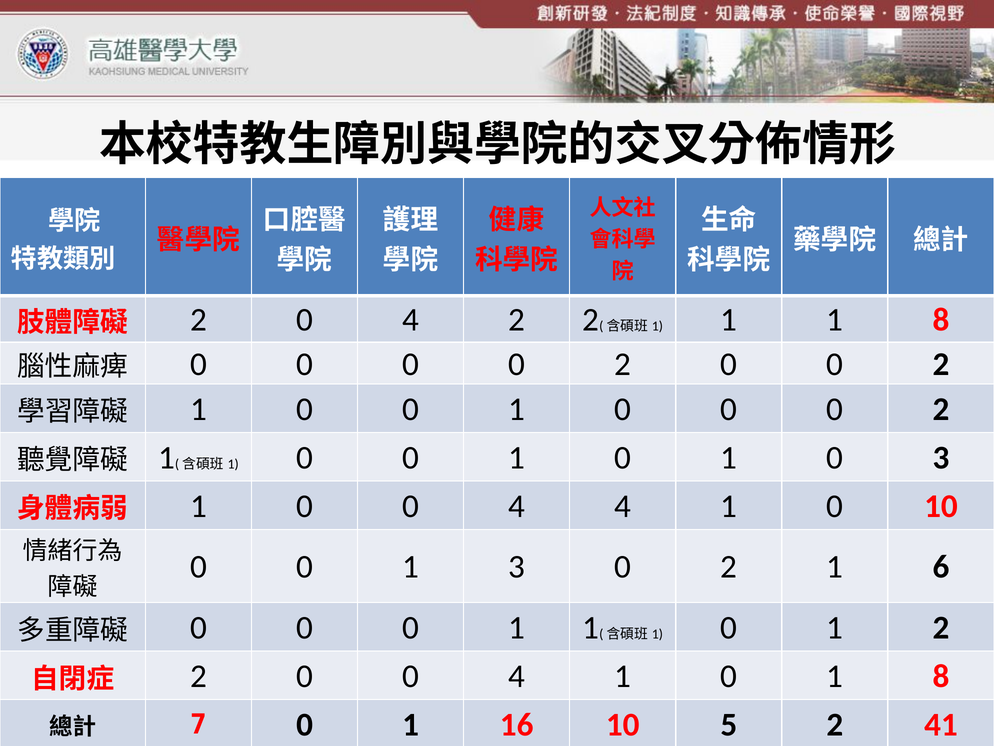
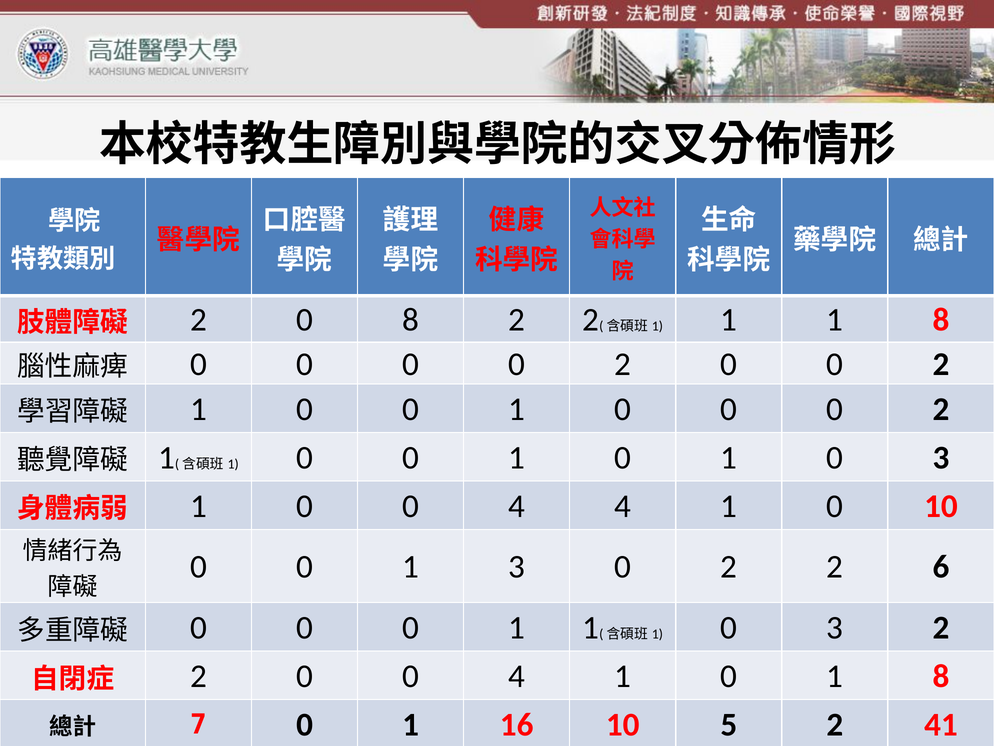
2 0 4: 4 -> 8 (411, 320)
0 2 1: 1 -> 2 (835, 567)
1: 1 -> 3 (835, 627)
